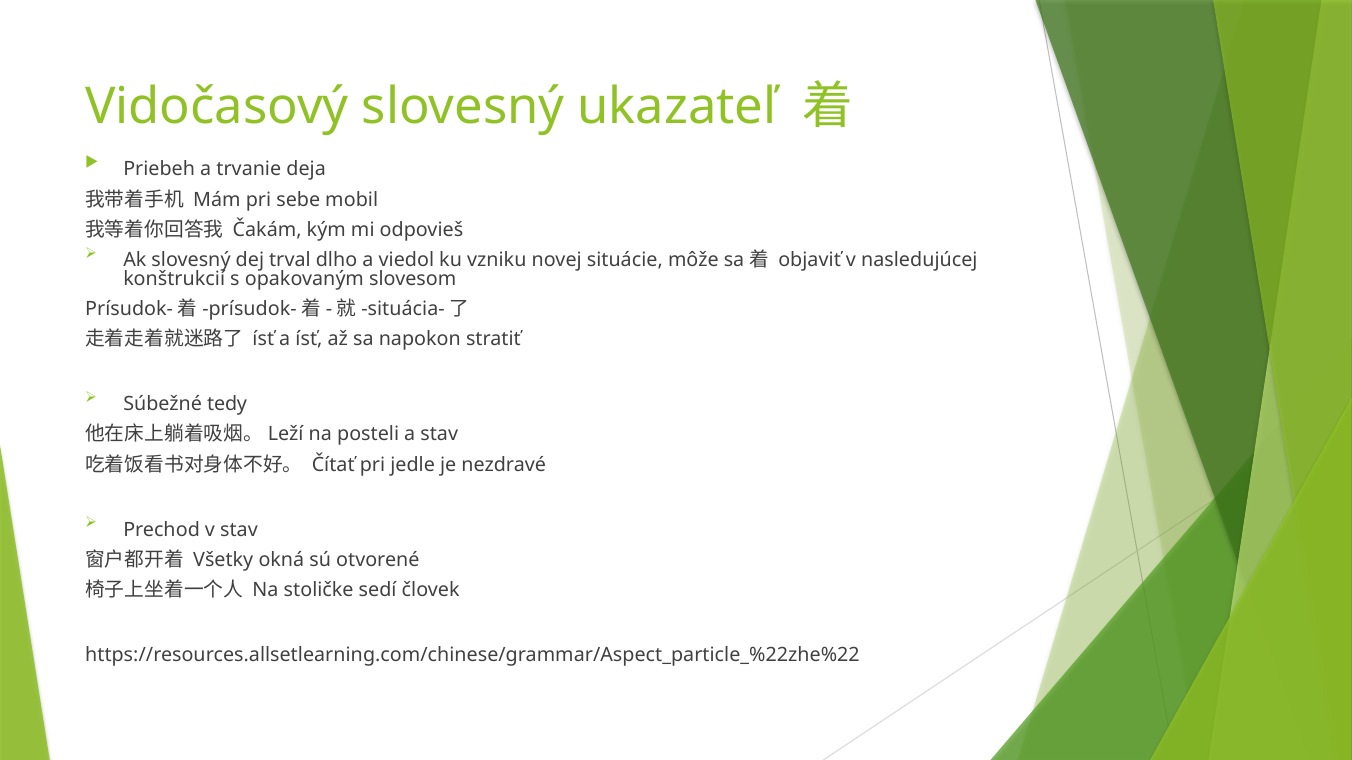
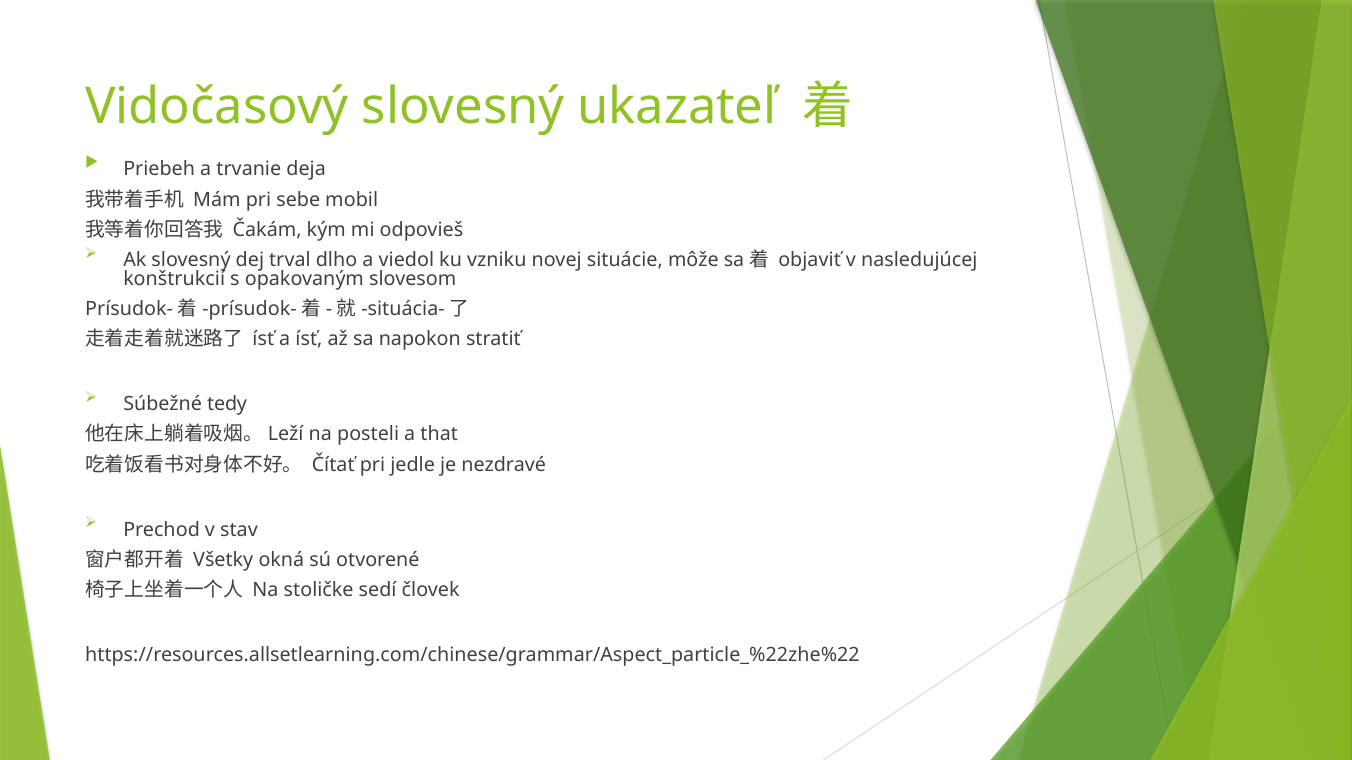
a stav: stav -> that (439, 435)
